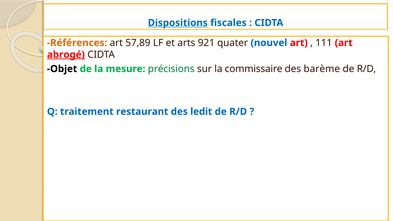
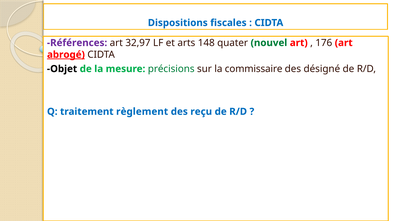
Dispositions underline: present -> none (178, 23)
Références colour: orange -> purple (77, 43)
57,89: 57,89 -> 32,97 (138, 43)
921: 921 -> 148 (206, 43)
nouvel colour: blue -> green (269, 43)
111: 111 -> 176 (324, 43)
barème: barème -> désigné (322, 69)
restaurant: restaurant -> règlement (142, 112)
ledit: ledit -> reçu (201, 112)
